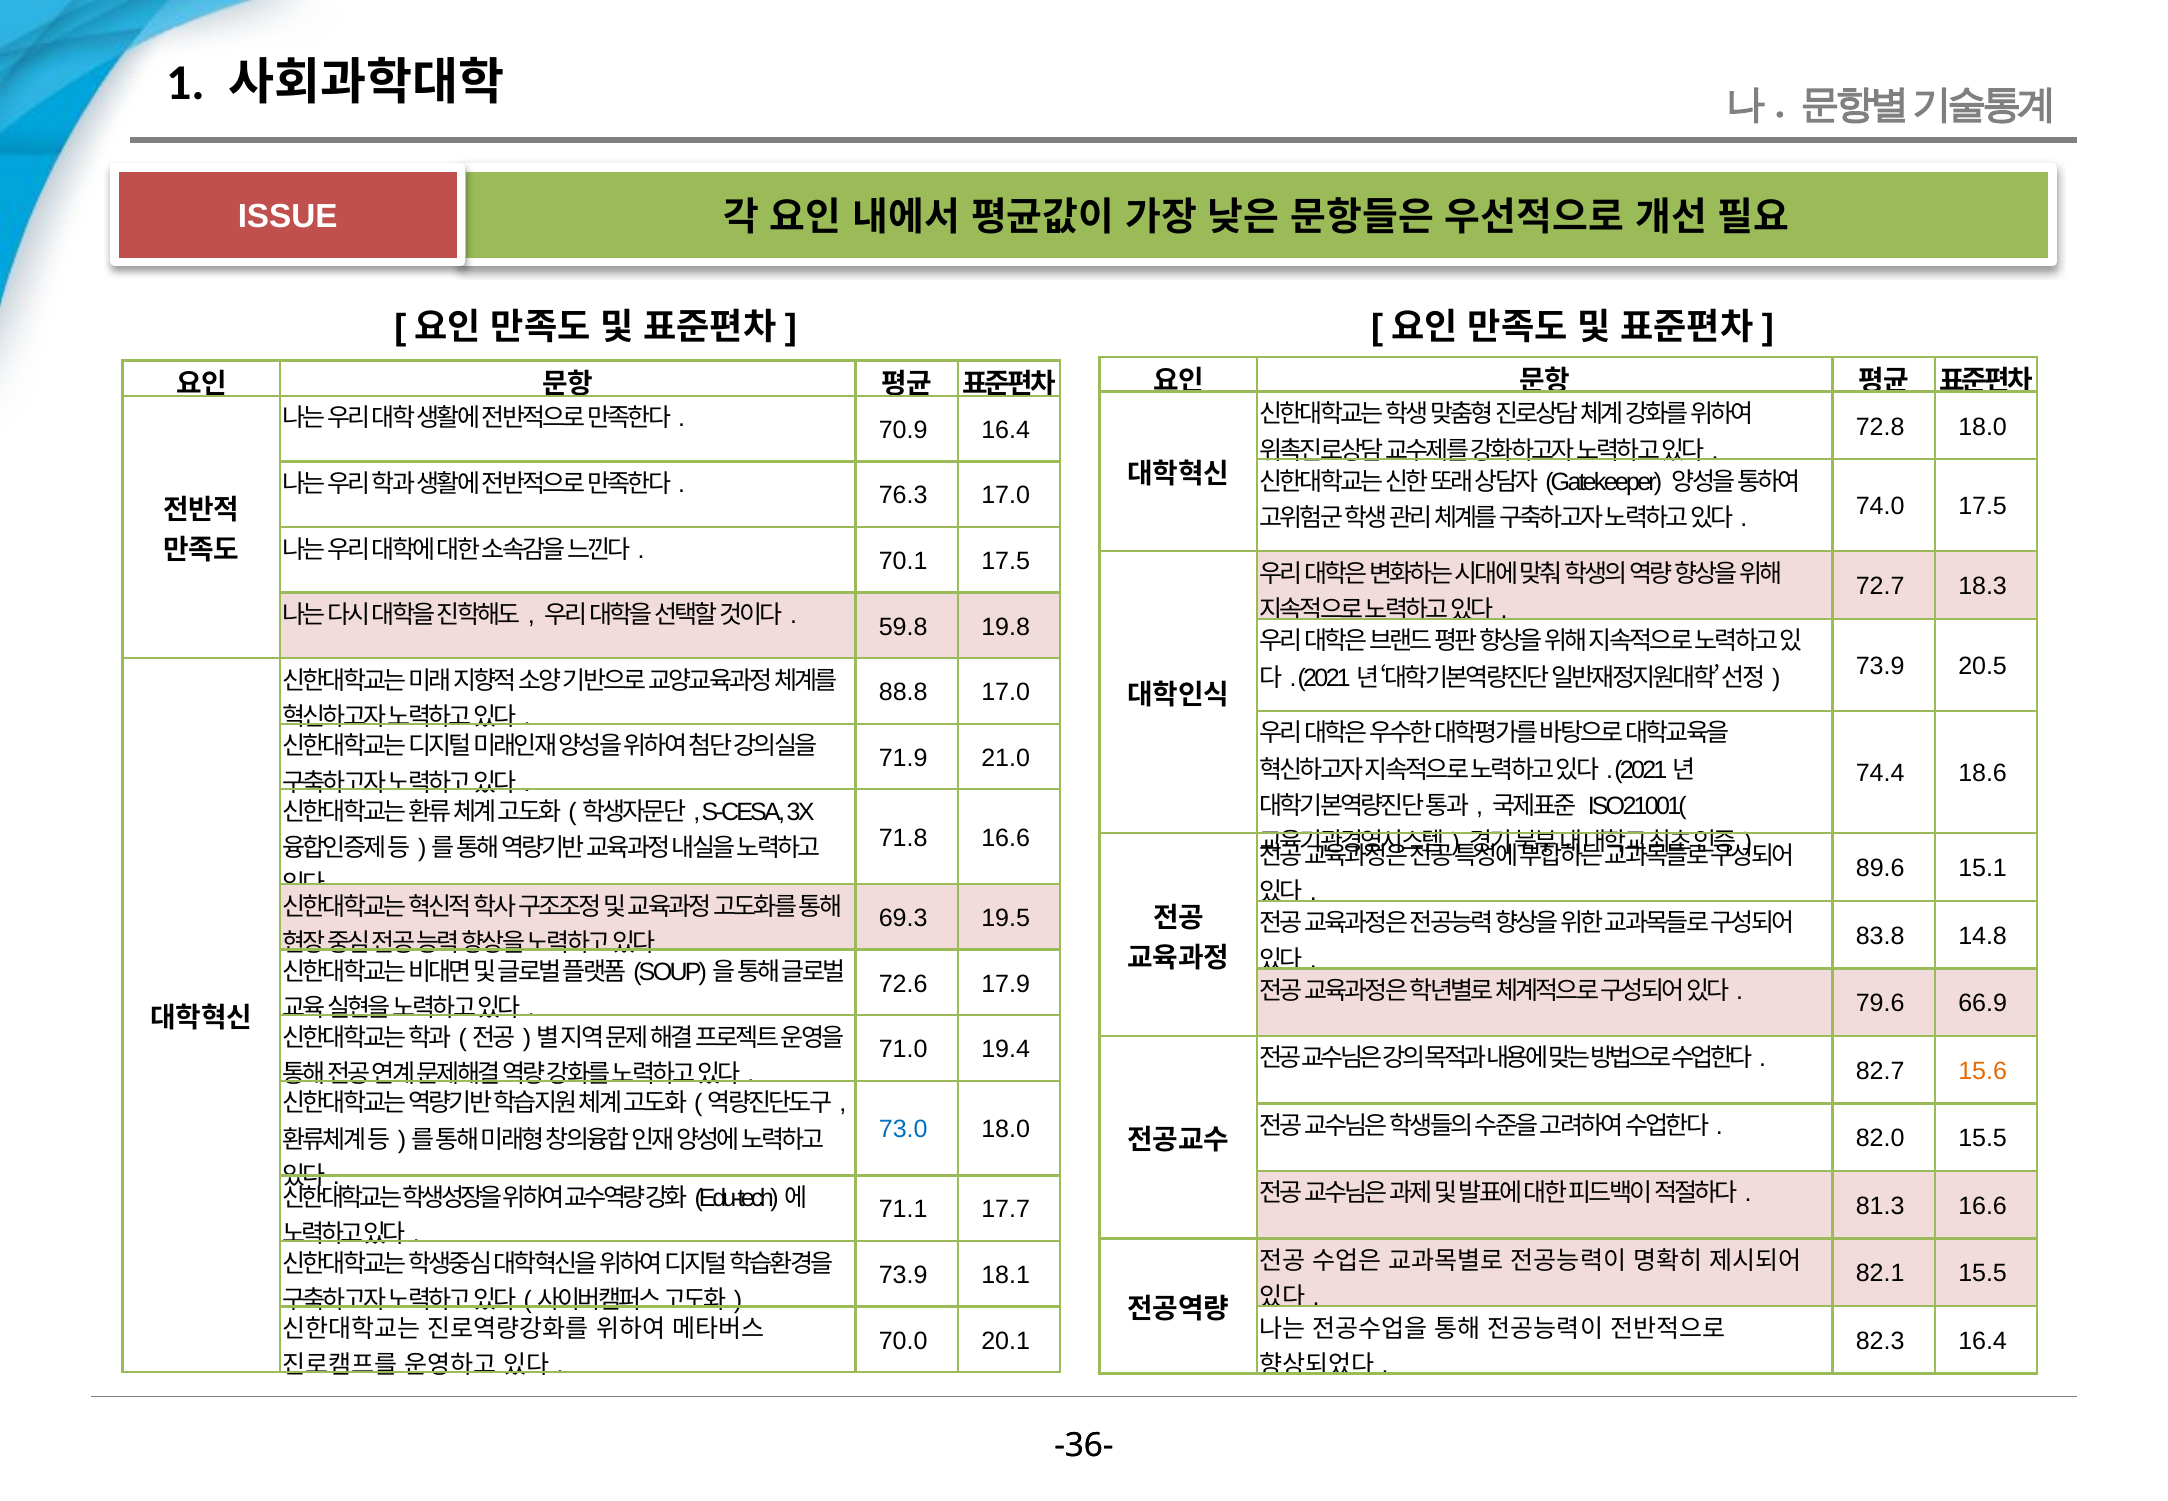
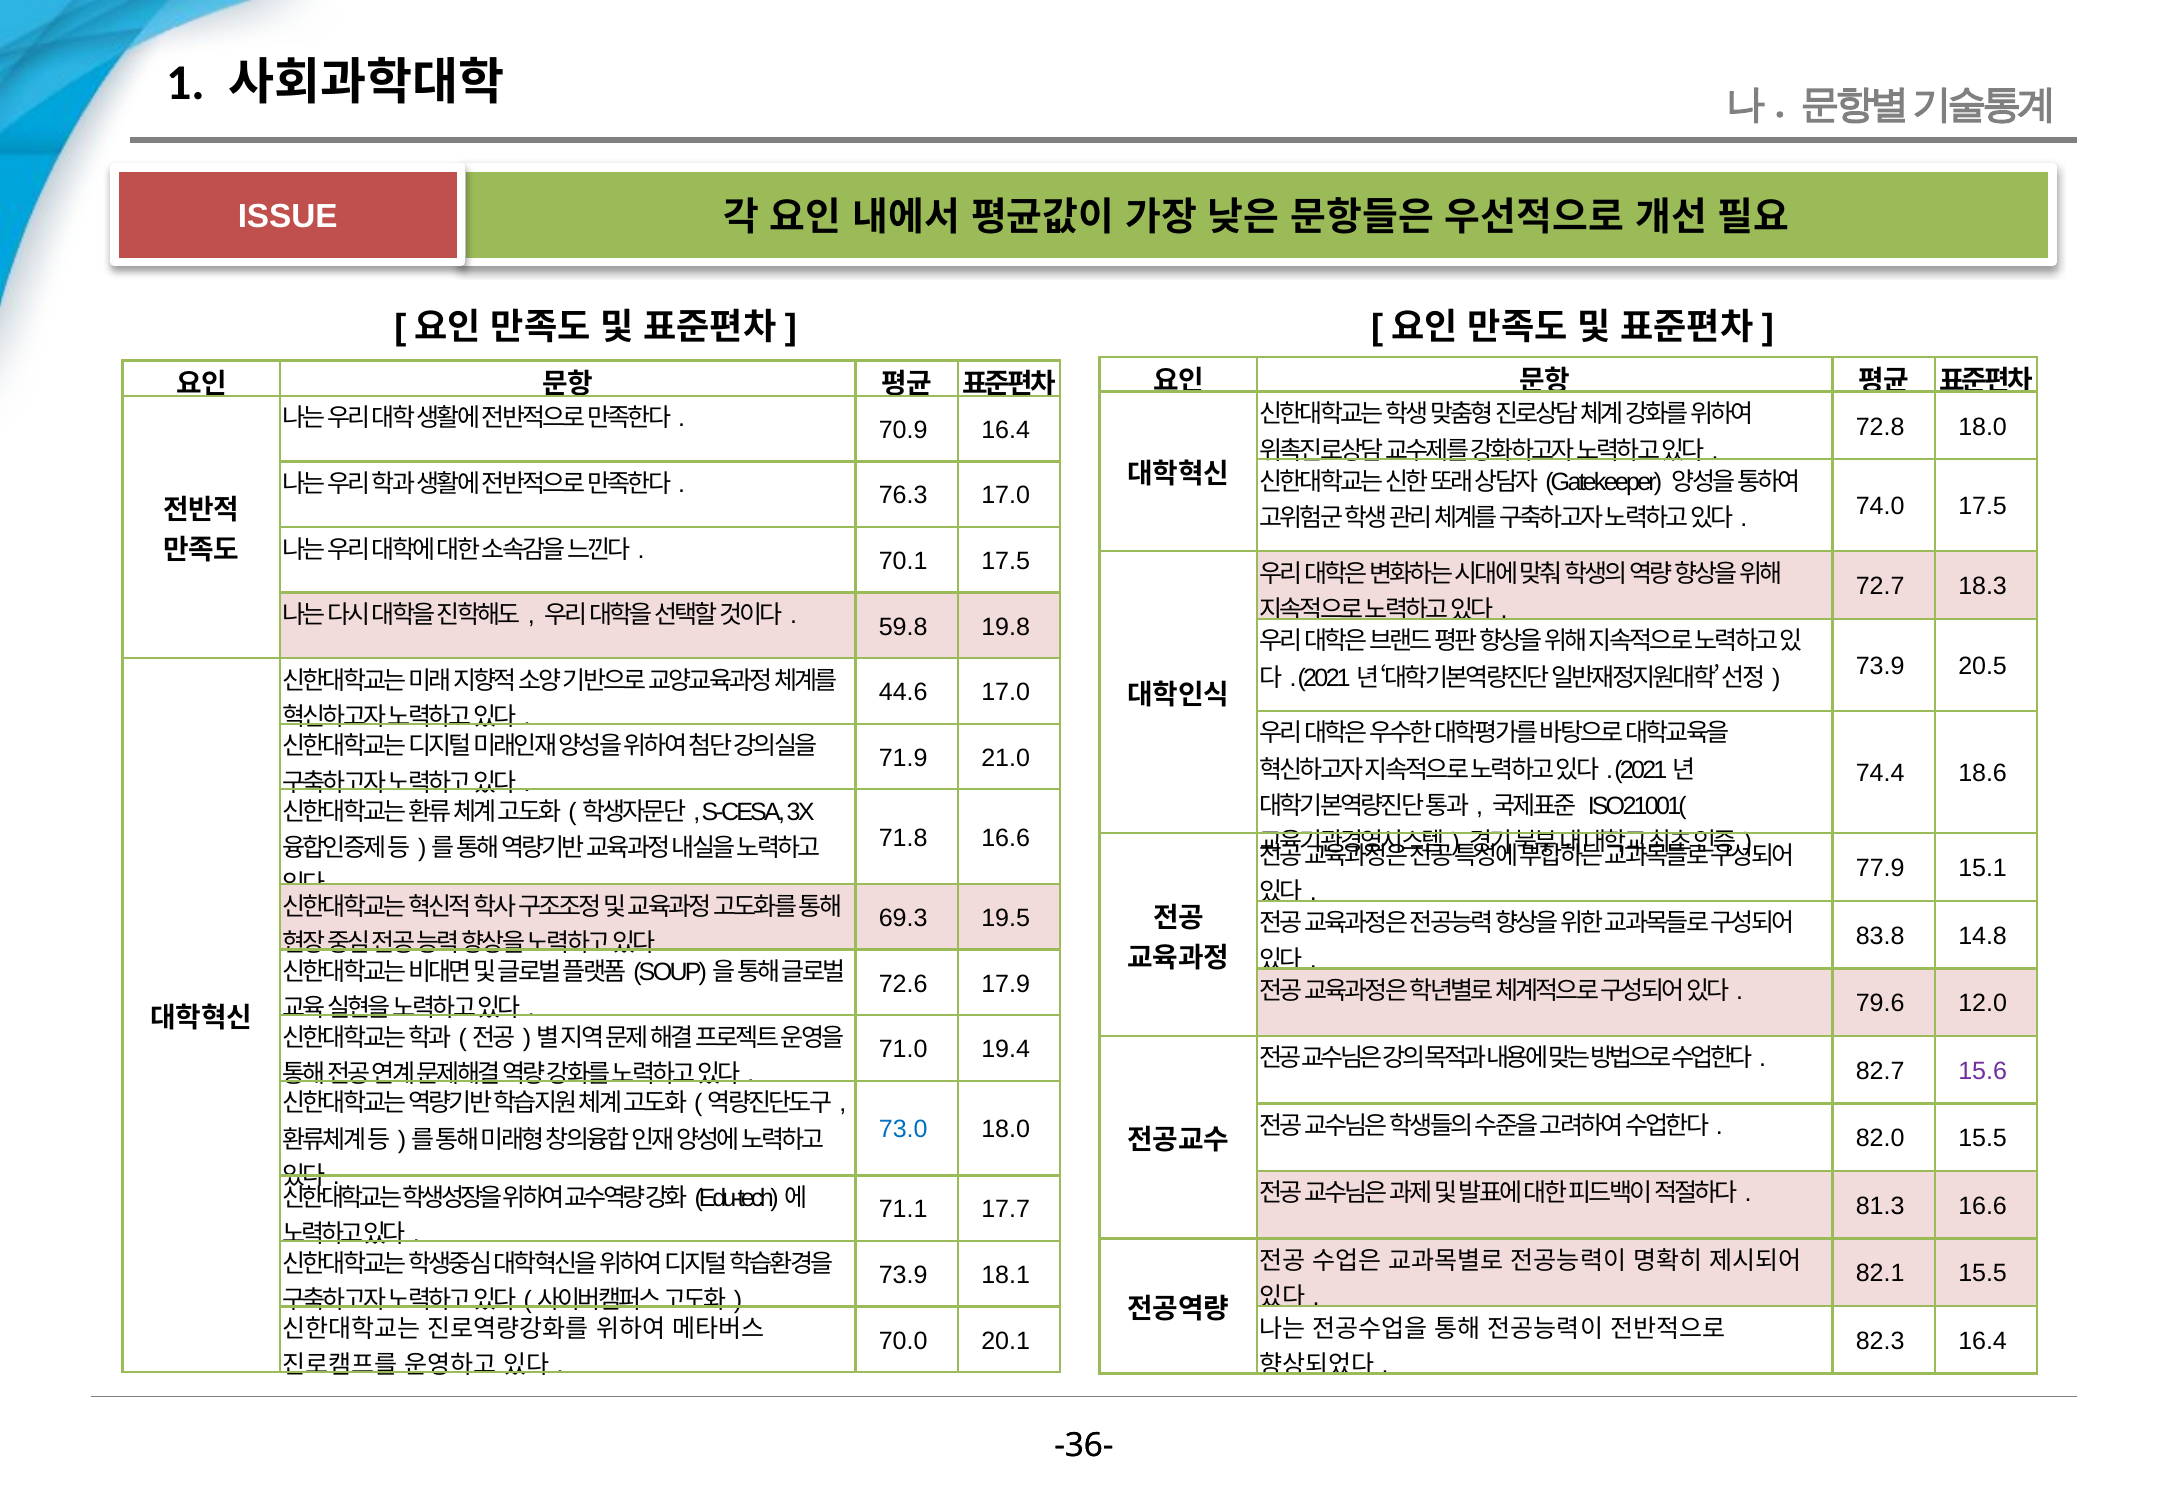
88.8: 88.8 -> 44.6 (903, 692)
89.6: 89.6 -> 77.9 (1880, 868)
66.9: 66.9 -> 12.0 (1983, 1003)
15.6 colour: orange -> purple (1983, 1071)
